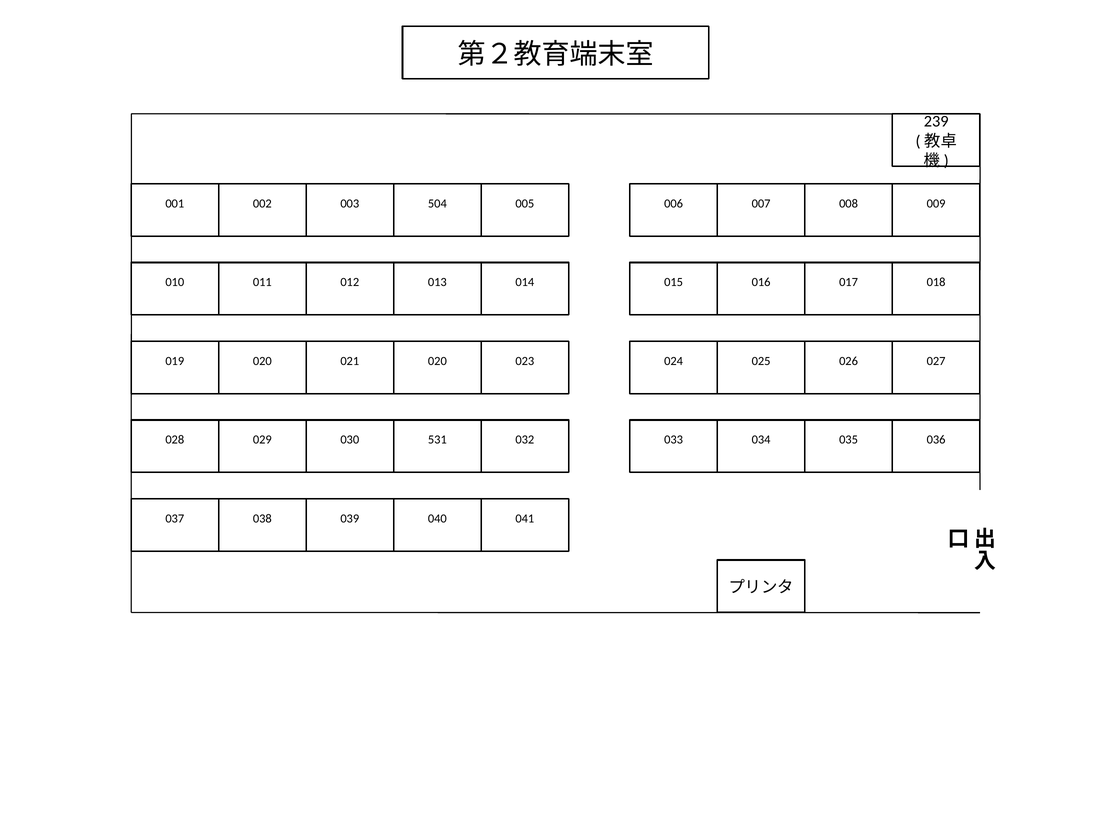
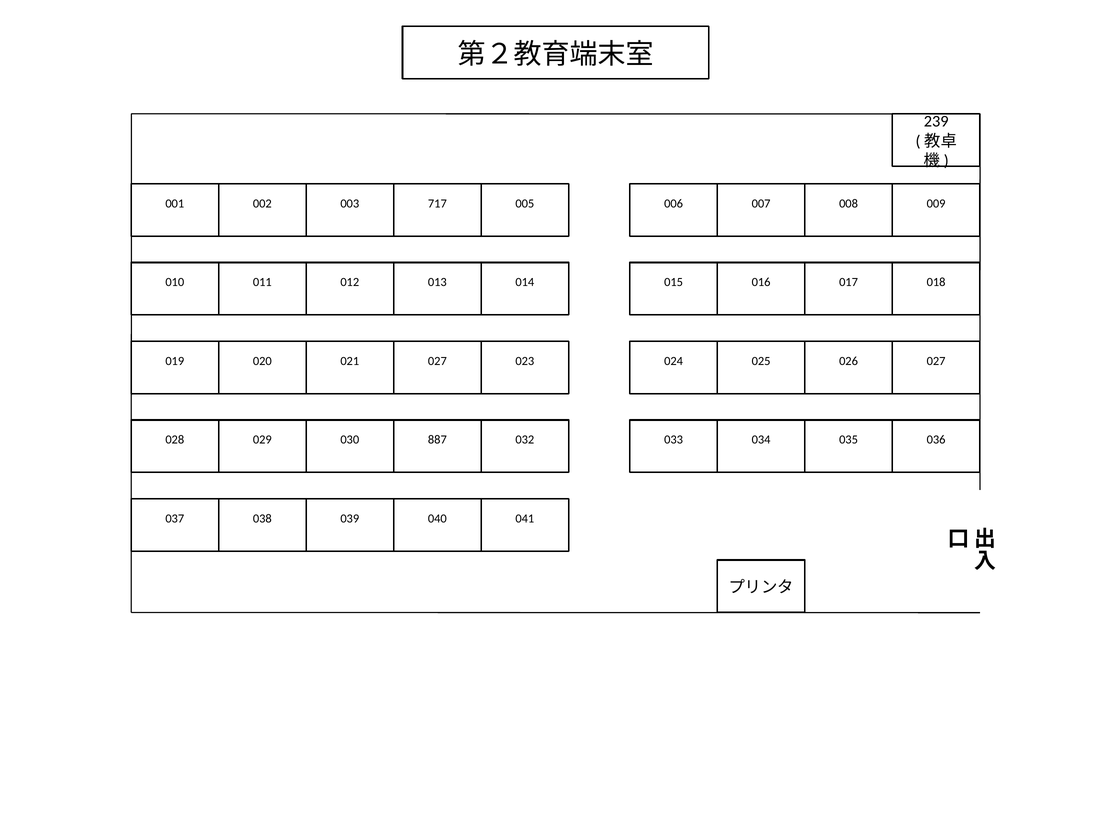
504: 504 -> 717 (437, 203)
021 020: 020 -> 027 (437, 361)
531: 531 -> 887 (437, 440)
